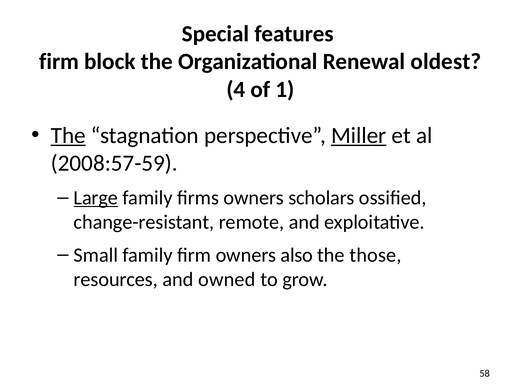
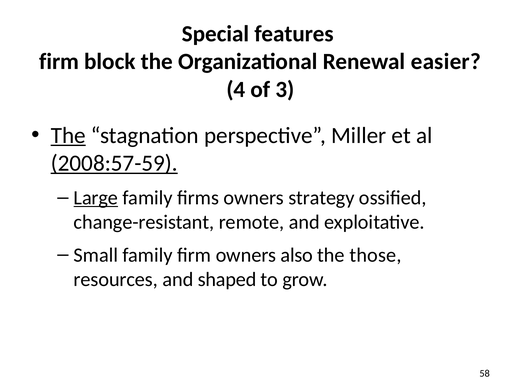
oldest: oldest -> easier (446, 62)
1: 1 -> 3 (285, 89)
Miller underline: present -> none (359, 135)
2008:57-59 underline: none -> present (114, 163)
scholars: scholars -> strategy (321, 198)
owned: owned -> shaped (227, 279)
